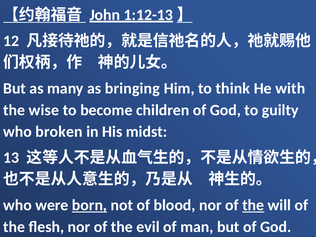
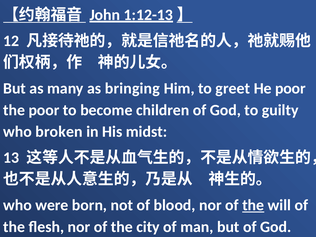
think: think -> greet (233, 88)
He with: with -> poor (290, 88)
the wise: wise -> poor (44, 110)
born underline: present -> none (89, 205)
evil: evil -> city (148, 227)
